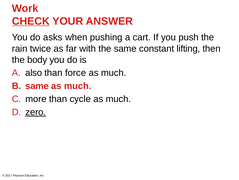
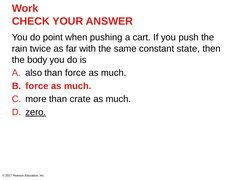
CHECK underline: present -> none (31, 21)
asks: asks -> point (53, 37)
lifting: lifting -> state (188, 48)
same: same -> force (37, 86)
cycle: cycle -> crate (80, 99)
